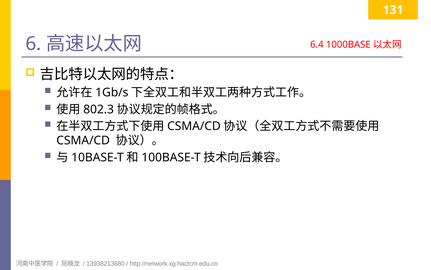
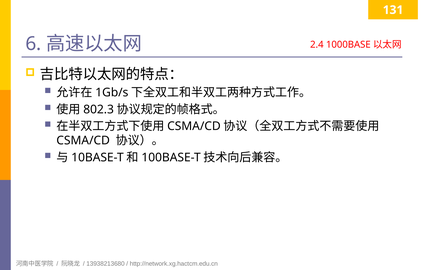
6.4: 6.4 -> 2.4 (317, 45)
